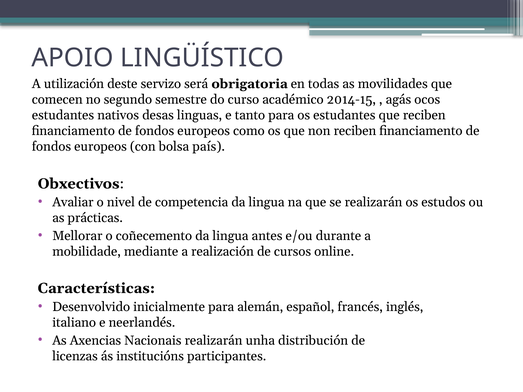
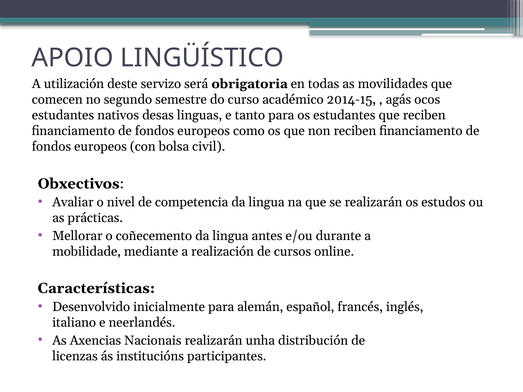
país: país -> civil (209, 147)
